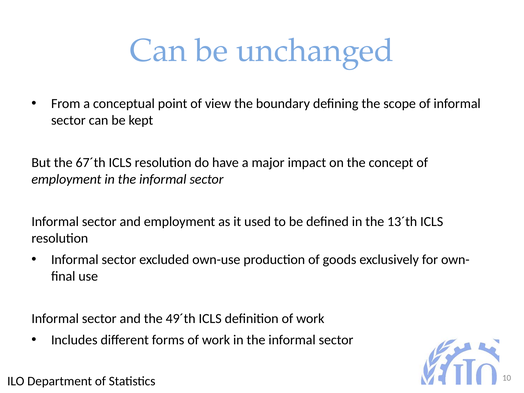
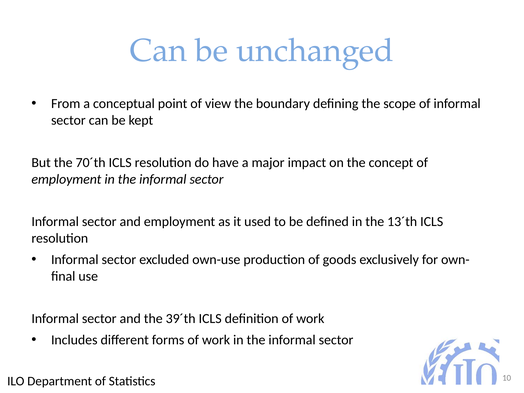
67´th: 67´th -> 70´th (91, 163)
49´th: 49´th -> 39´th (181, 319)
